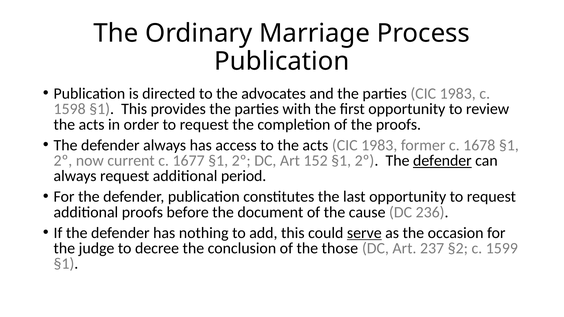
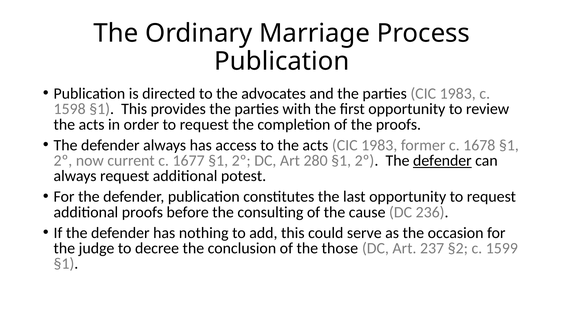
152: 152 -> 280 (316, 161)
period: period -> potest (244, 176)
document: document -> consulting (270, 212)
serve underline: present -> none (364, 233)
